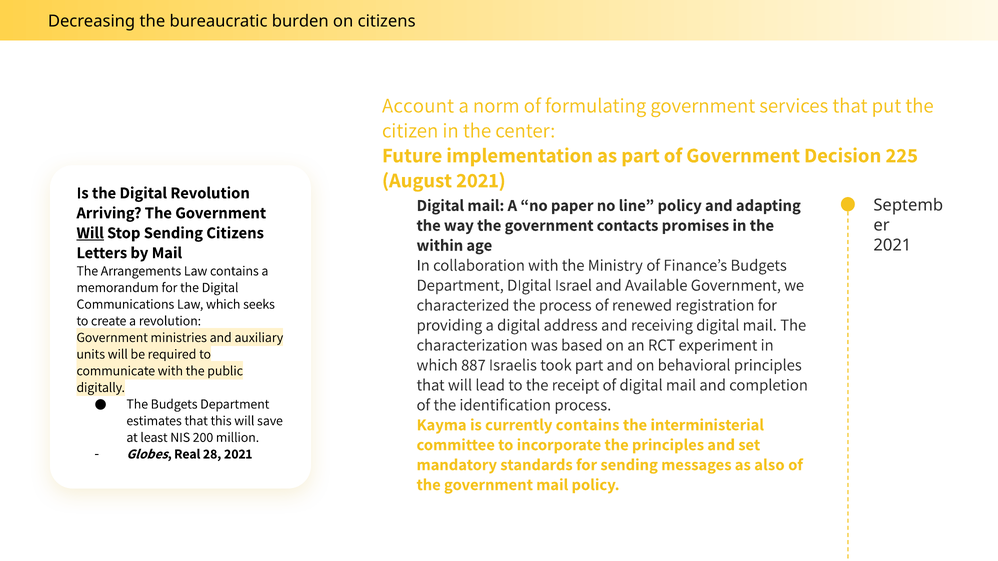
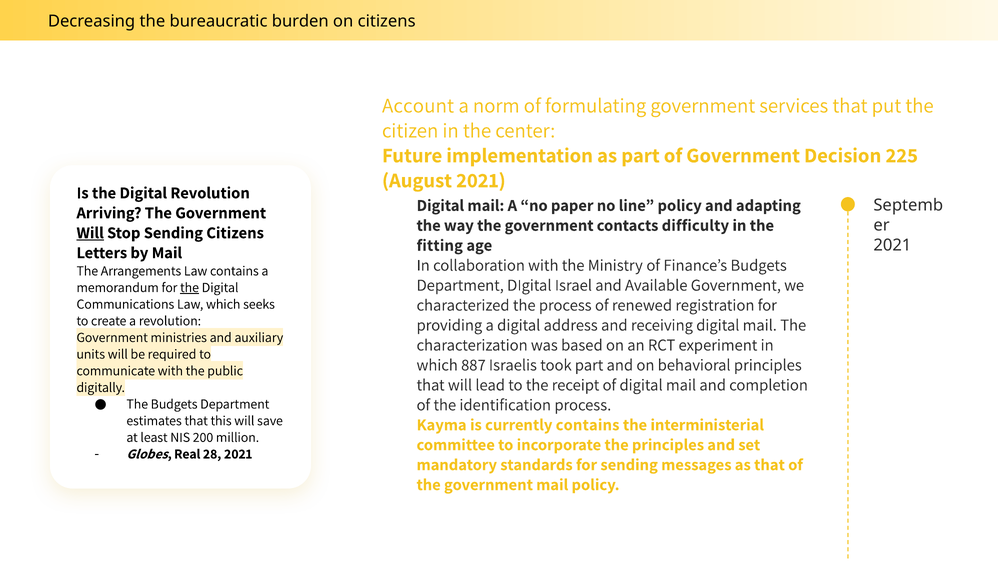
promises: promises -> difficulty (695, 226)
within: within -> fitting (440, 245)
the underline: none -> present (190, 288)
as also: also -> that (769, 465)
